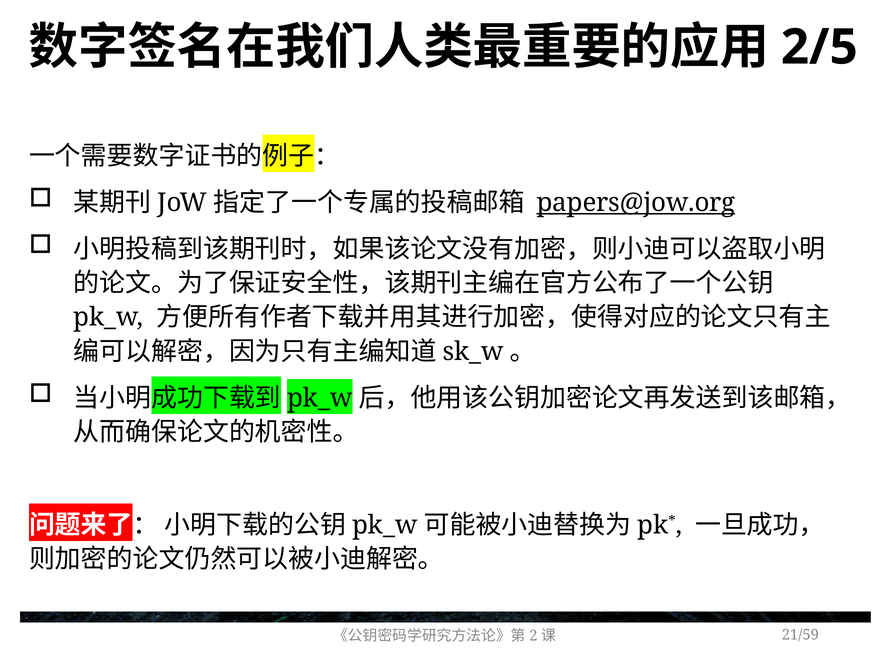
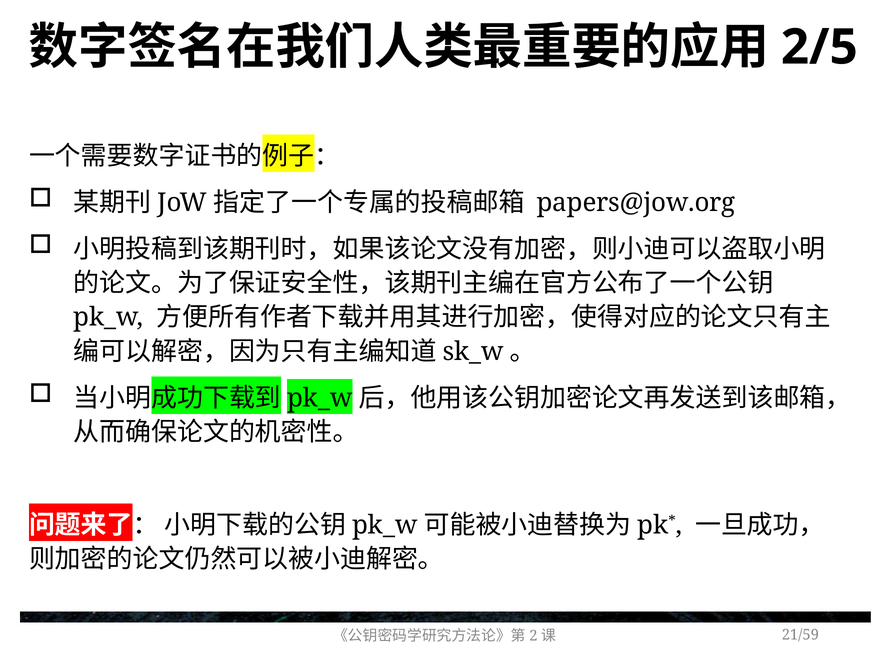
papers@jow.org underline: present -> none (636, 203)
